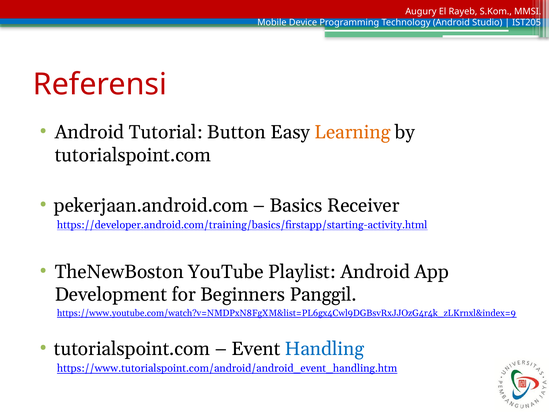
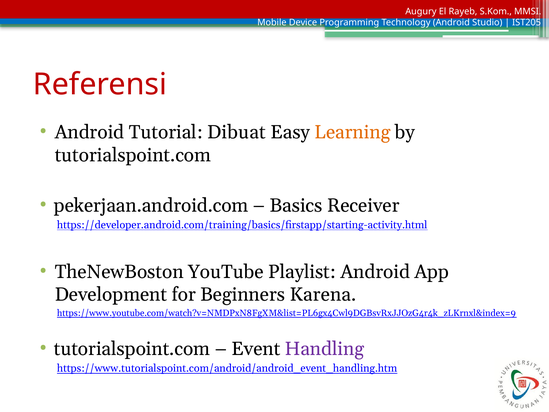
Button: Button -> Dibuat (236, 132)
Panggil: Panggil -> Karena (323, 294)
Handling colour: blue -> purple (324, 349)
